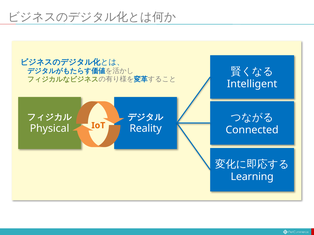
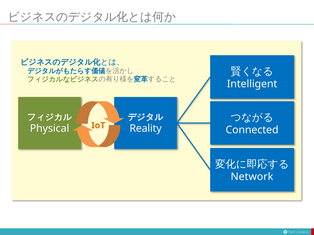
Learning: Learning -> Network (252, 177)
